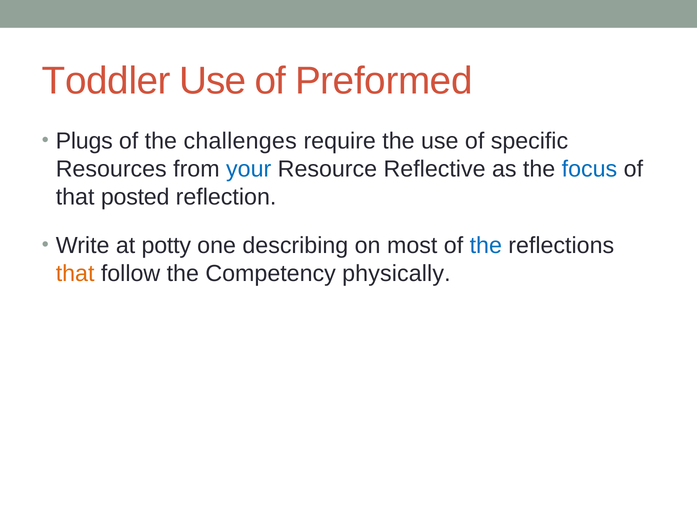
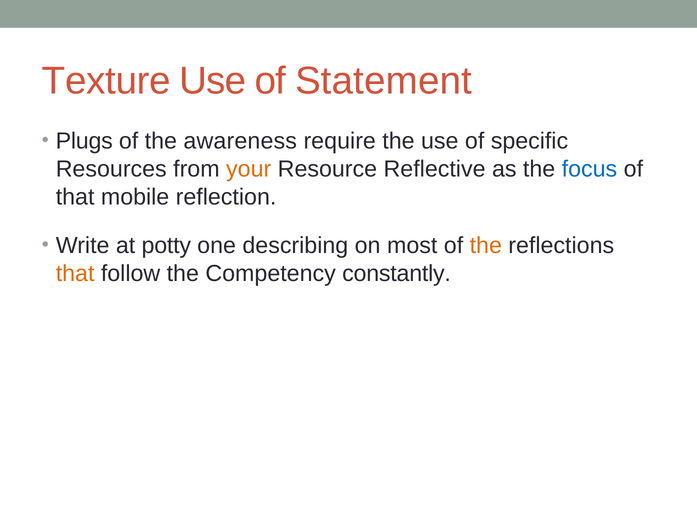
Toddler: Toddler -> Texture (106, 81)
Preformed: Preformed -> Statement (384, 81)
challenges: challenges -> awareness (240, 141)
your colour: blue -> orange (249, 169)
posted: posted -> mobile (135, 197)
the colour: blue -> orange (486, 246)
physically: physically -> constantly (397, 273)
